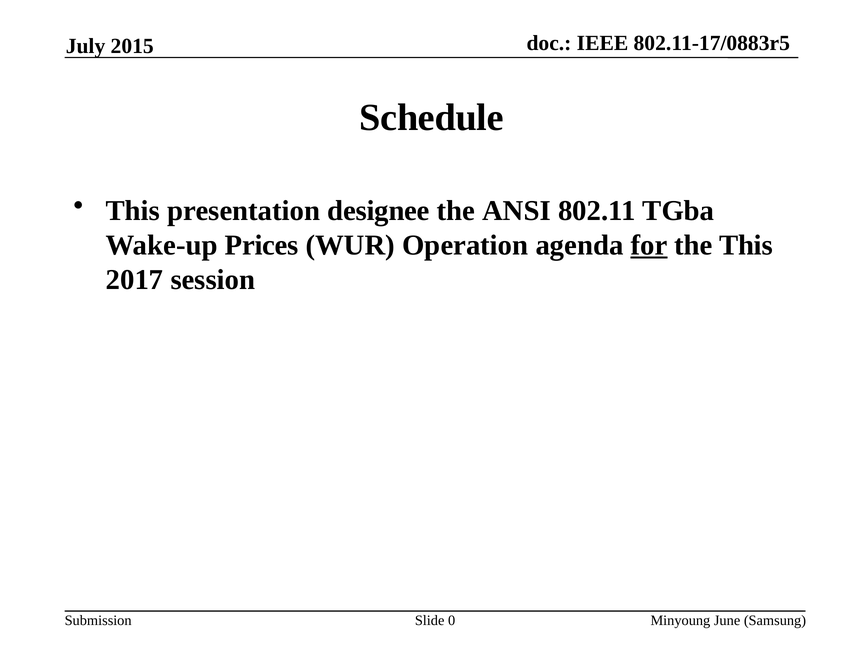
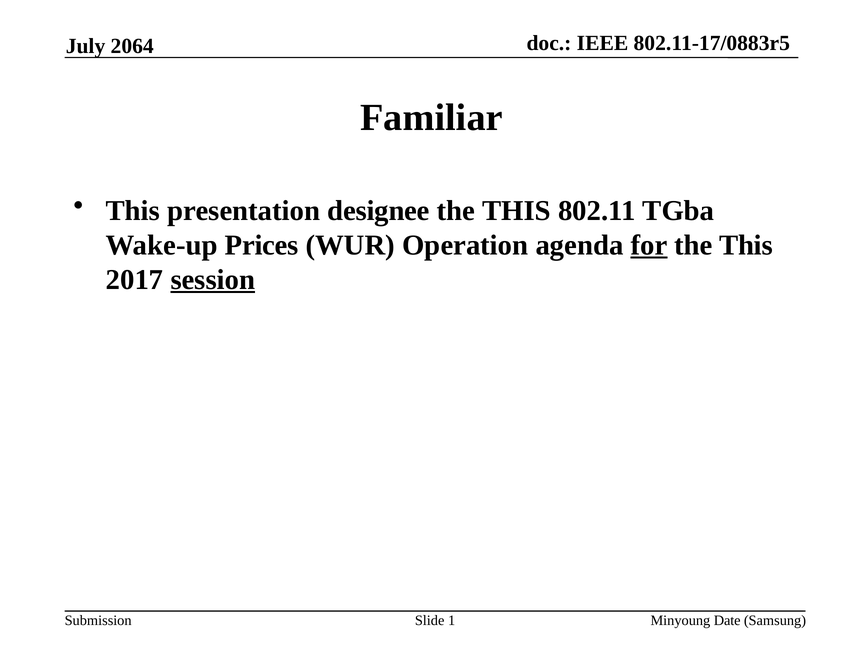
2015: 2015 -> 2064 (132, 46)
Schedule: Schedule -> Familiar (431, 118)
ANSI: ANSI -> THIS (517, 211)
session underline: none -> present (213, 280)
0: 0 -> 1 (452, 621)
June: June -> Date (727, 621)
